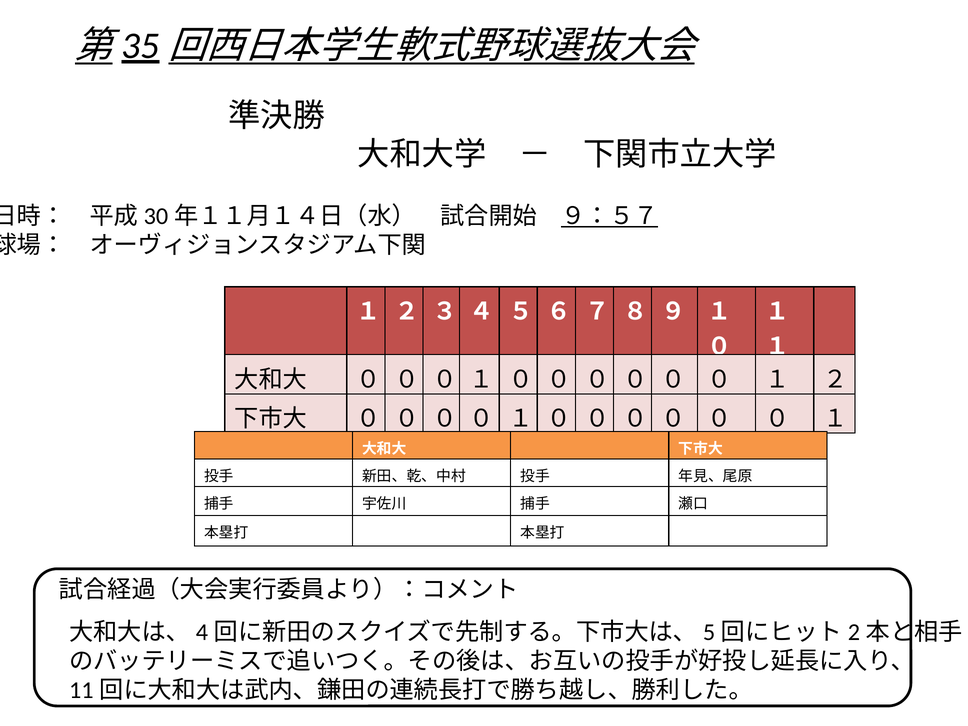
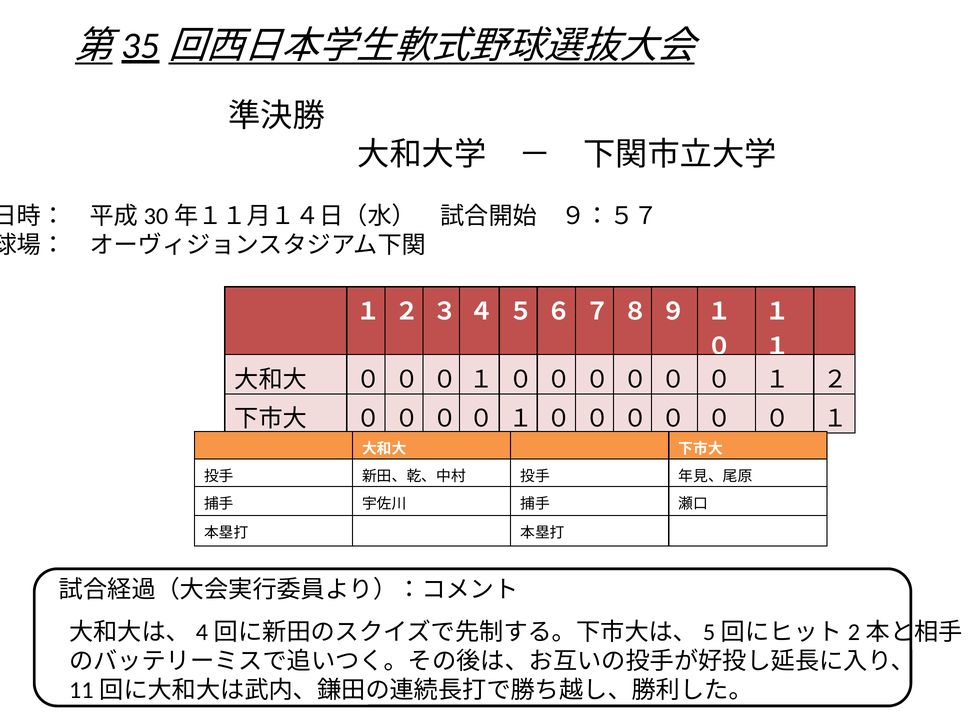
９：５７ underline: present -> none (610, 216)
